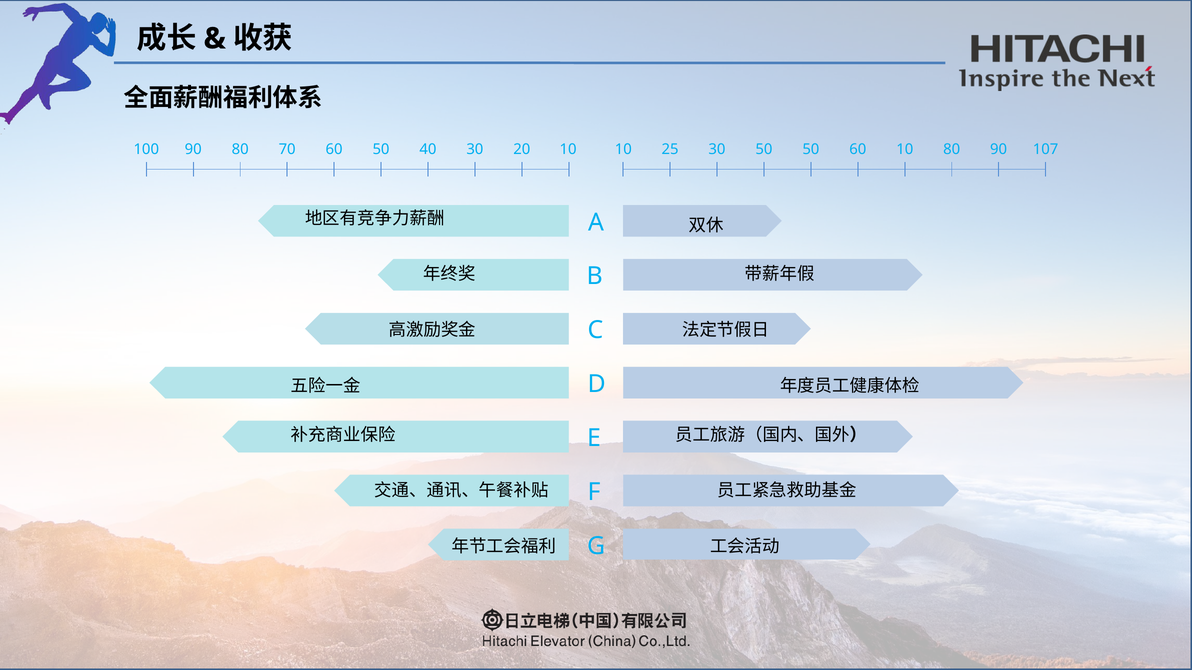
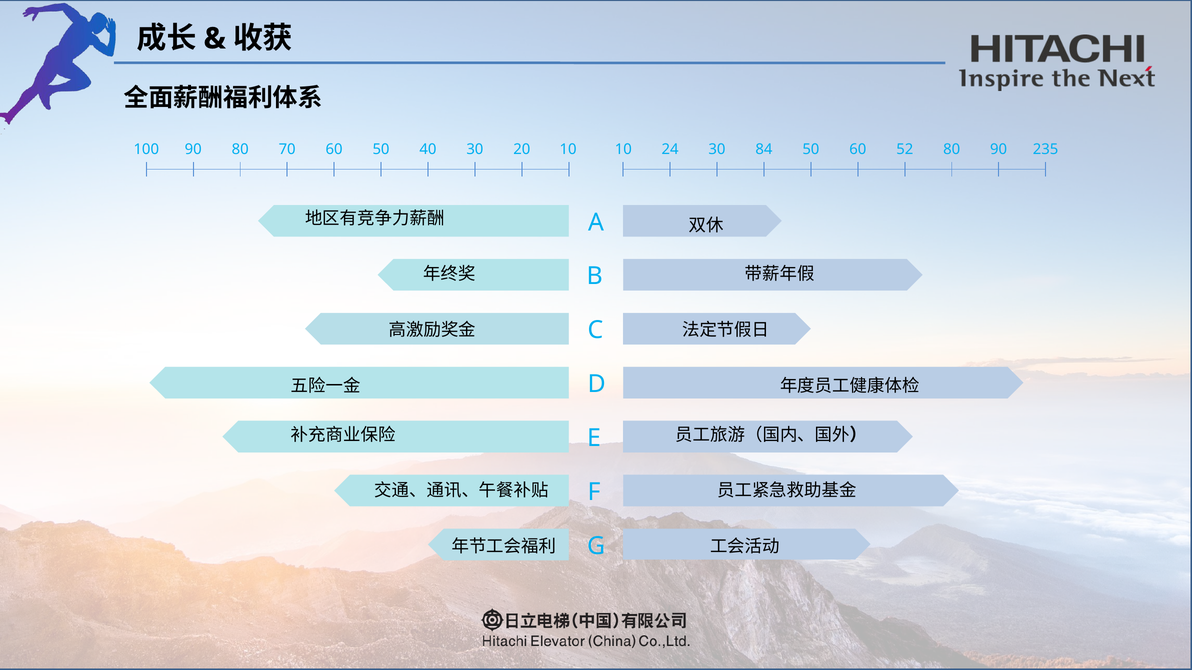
25: 25 -> 24 (670, 150)
30 50: 50 -> 84 (764, 150)
60 10: 10 -> 52 (905, 150)
107: 107 -> 235 (1046, 150)
